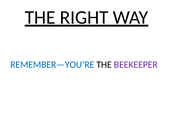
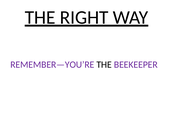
REMEMBER—YOU’RE colour: blue -> purple (52, 64)
